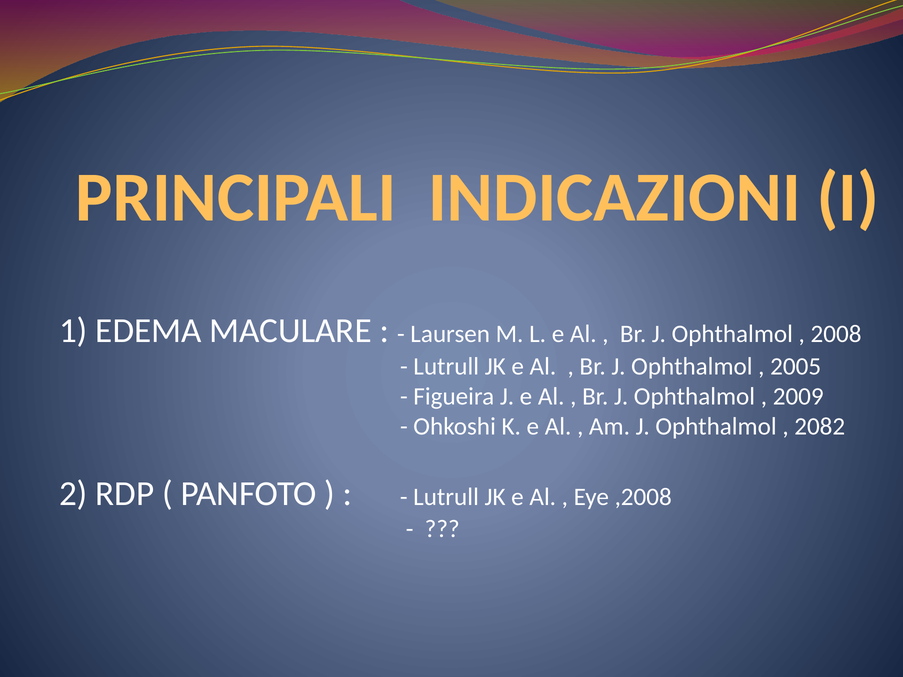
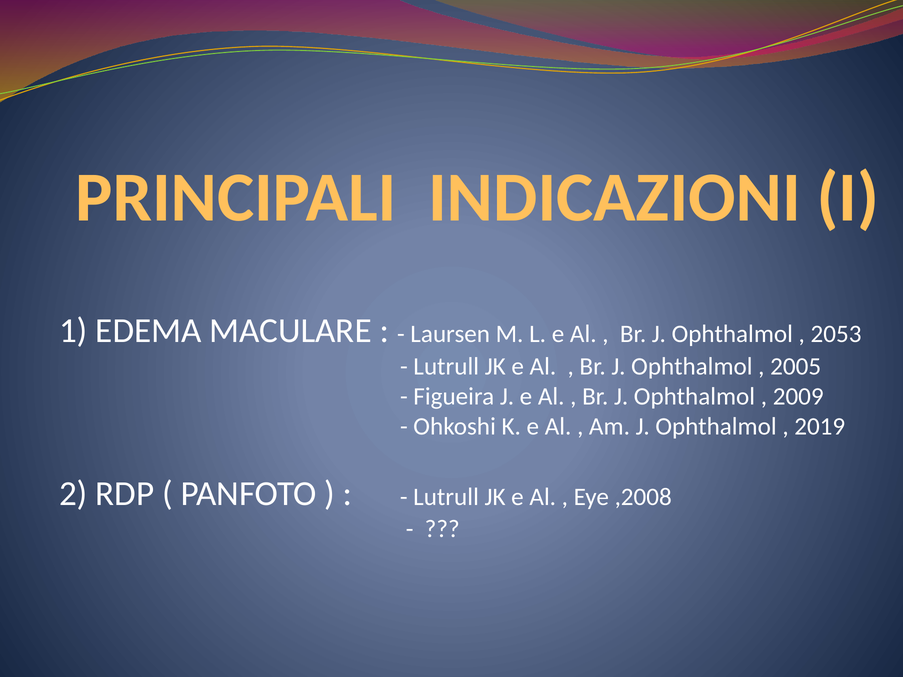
2008: 2008 -> 2053 (836, 334)
2082: 2082 -> 2019 (820, 427)
